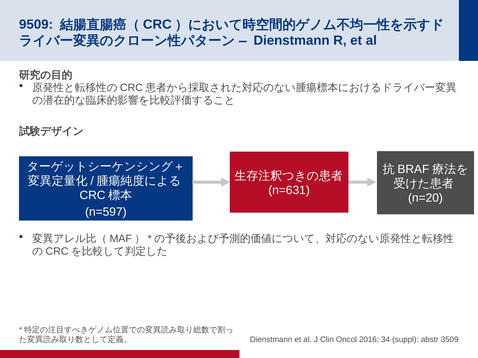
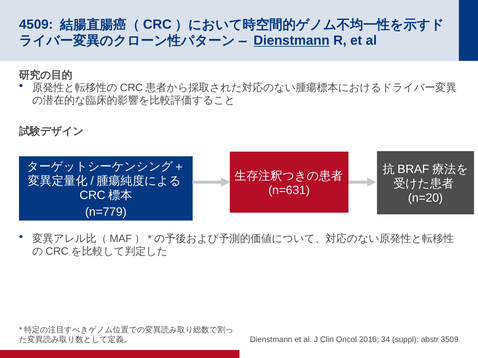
9509: 9509 -> 4509 (36, 25)
Dienstmann underline: none -> present (292, 41)
n=597: n=597 -> n=779 (106, 212)
